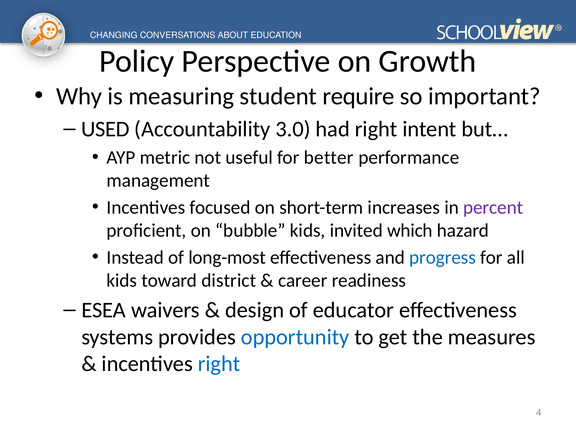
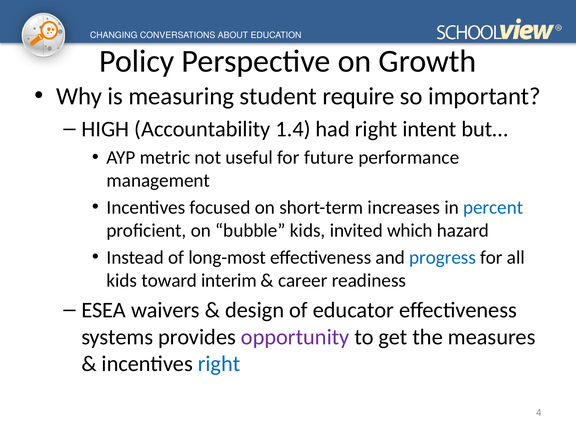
USED: USED -> HIGH (105, 129)
3.0: 3.0 -> 1.4 (293, 129)
better: better -> future (329, 158)
percent colour: purple -> blue (493, 207)
district: district -> interim (229, 280)
opportunity colour: blue -> purple (295, 337)
